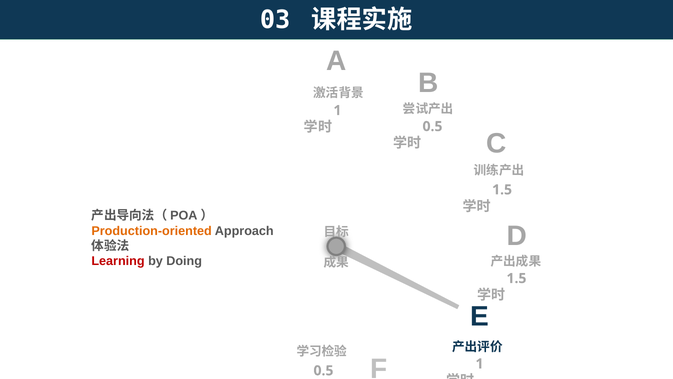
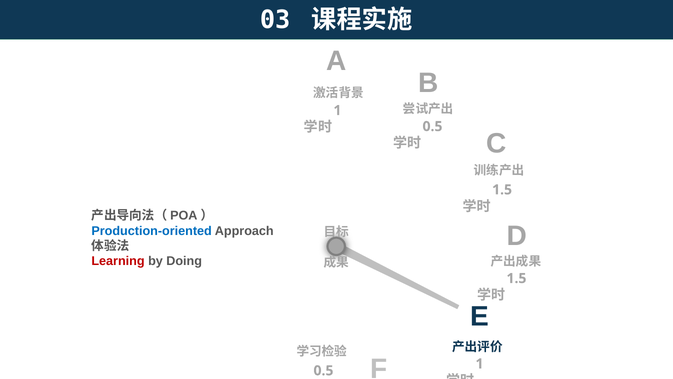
Production-oriented colour: orange -> blue (152, 231)
